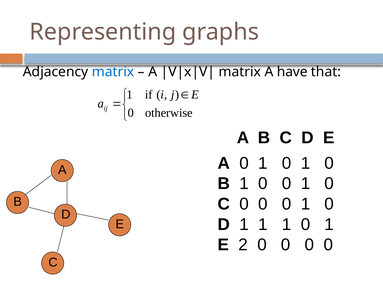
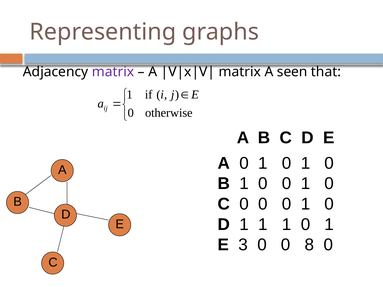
matrix colour: blue -> purple (113, 72)
have: have -> seen (292, 72)
2: 2 -> 3 (243, 245)
0: 0 -> 8 (309, 245)
